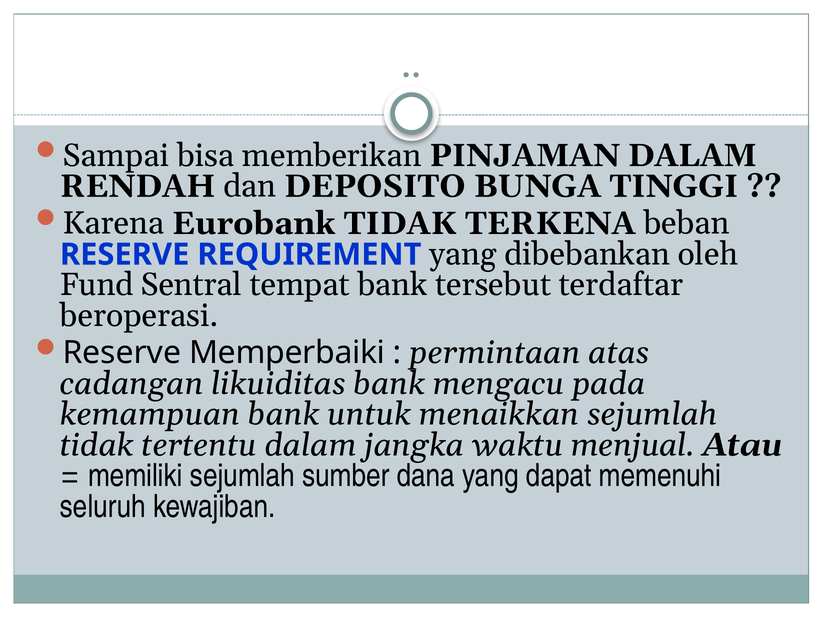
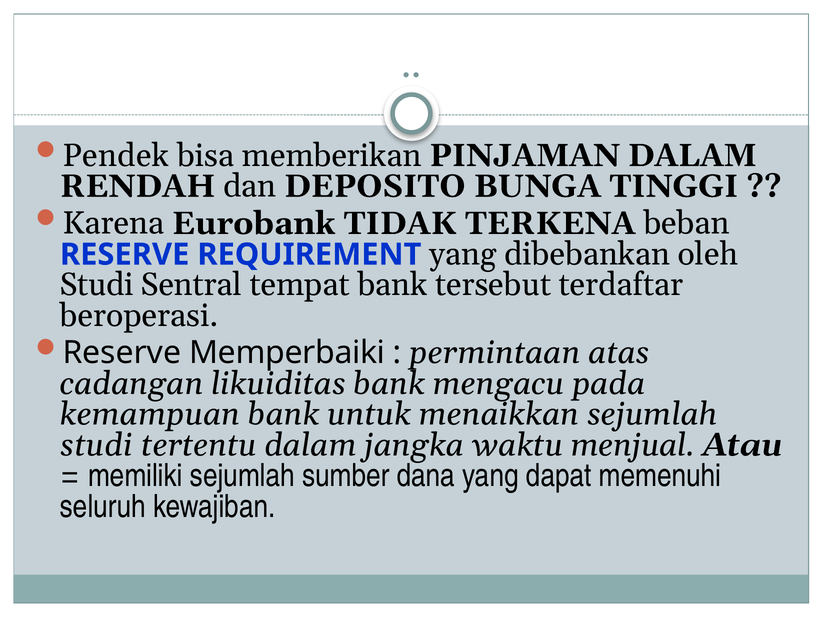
Sampai: Sampai -> Pendek (116, 156)
Fund: Fund -> Studi (97, 285)
tidak: tidak -> studi (97, 445)
